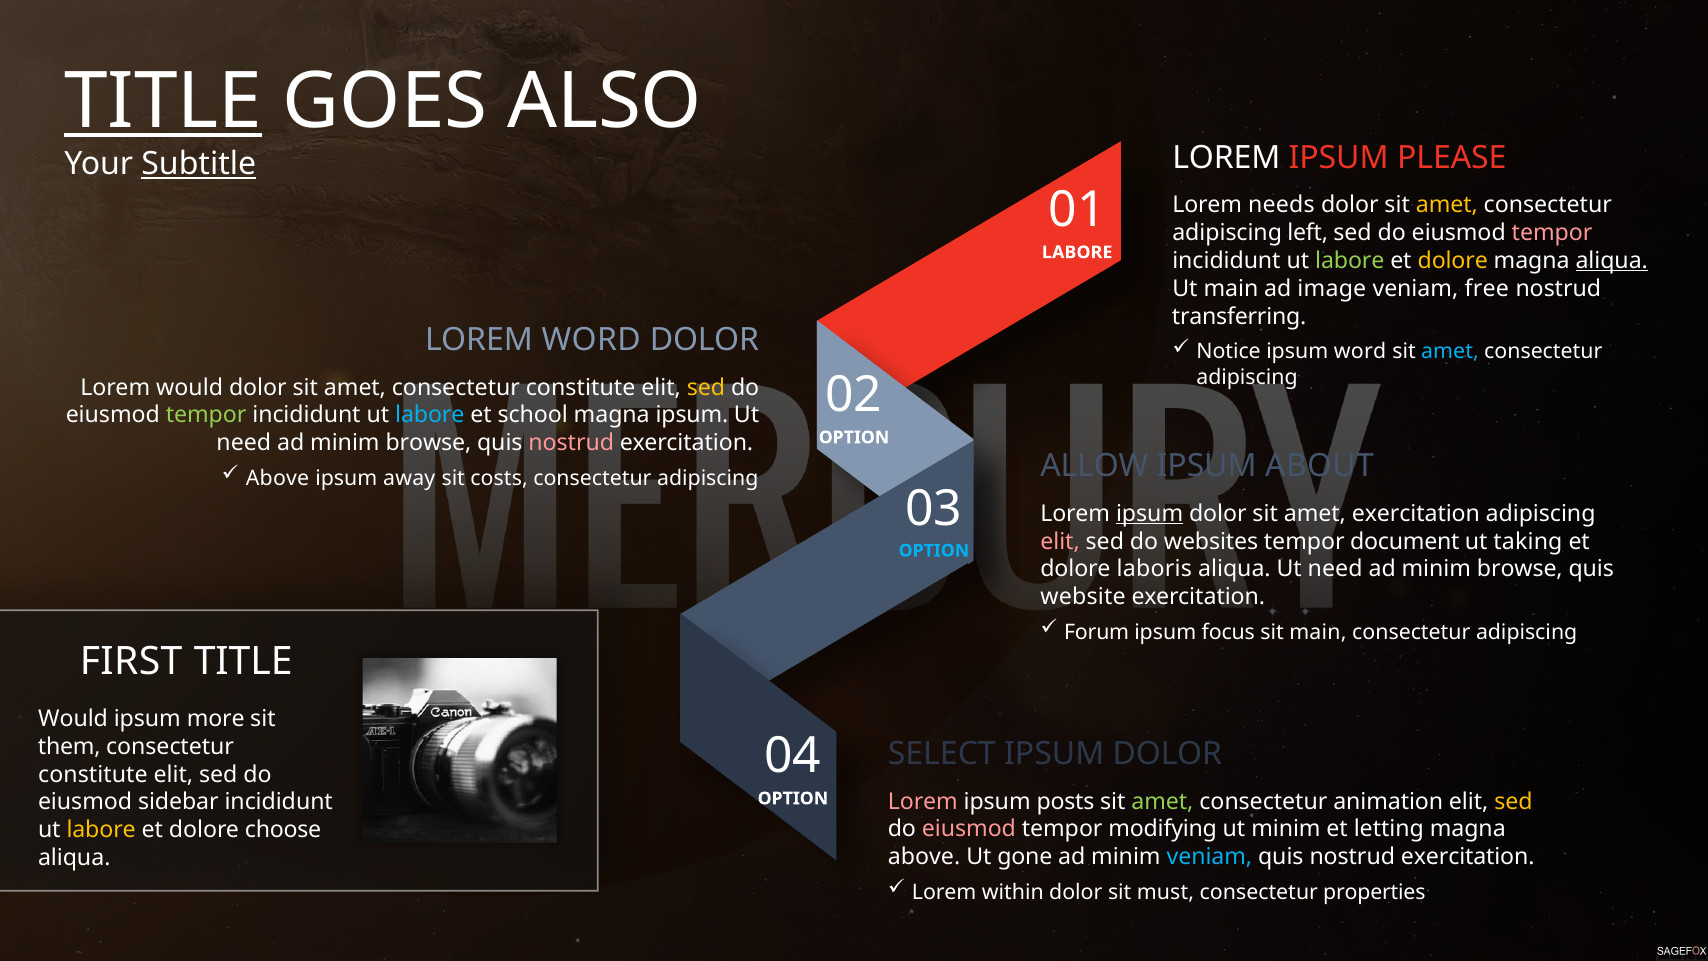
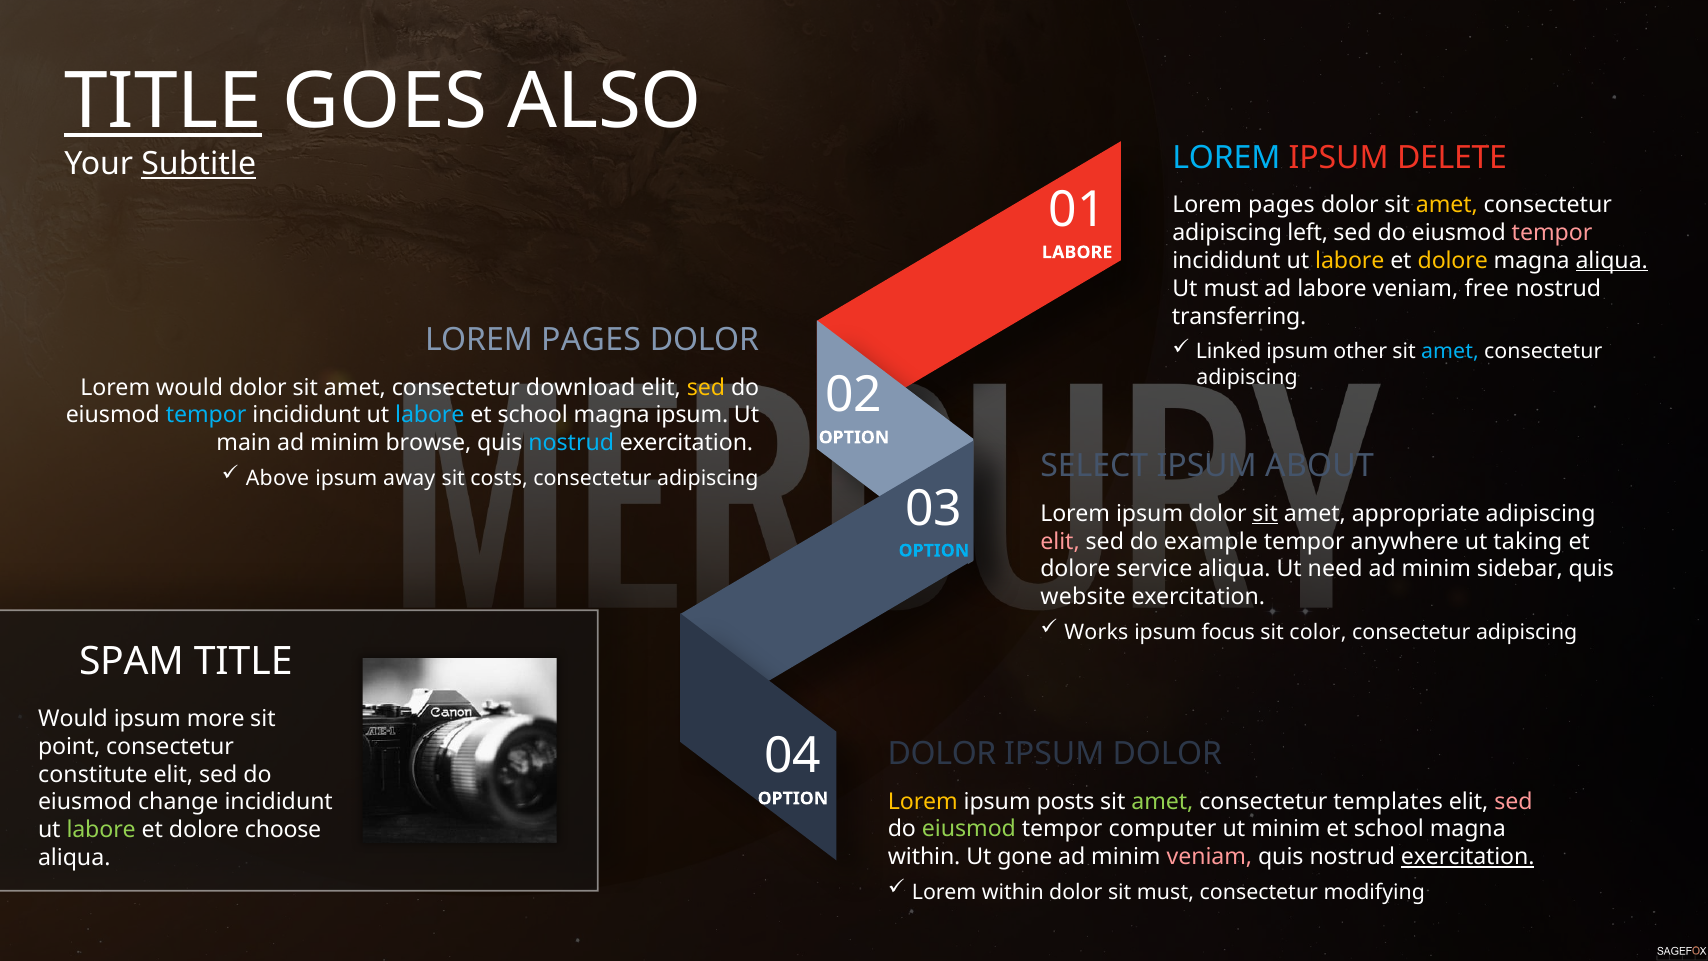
LOREM colour: white -> light blue (1226, 158)
PLEASE: PLEASE -> DELETE (1452, 158)
needs: needs -> pages (1281, 205)
labore colour: light green -> yellow (1350, 261)
Ut main: main -> must (1231, 289)
ad image: image -> labore (1332, 289)
WORD: WORD -> PAGES (591, 340)
Notice: Notice -> Linked (1229, 351)
ipsum word: word -> other (1360, 351)
amet consectetur constitute: constitute -> download (581, 387)
tempor colour: light green -> light blue (206, 415)
need: need -> main (244, 443)
nostrud colour: pink -> light blue (571, 443)
ALLOW: ALLOW -> SELECT (1094, 466)
ipsum underline: present -> none (1150, 513)
sit underline: none -> present (1265, 513)
amet exercitation: exercitation -> appropriate (1416, 513)
websites: websites -> example (1211, 541)
document: document -> anywhere (1405, 541)
laboris: laboris -> service (1154, 569)
browse: browse -> sidebar (1520, 569)
Forum: Forum -> Works (1096, 632)
sit main: main -> color (1318, 632)
FIRST: FIRST -> SPAM (131, 661)
them: them -> point (69, 746)
SELECT: SELECT -> DOLOR (942, 754)
Lorem colour: pink -> yellow (923, 801)
animation: animation -> templates (1388, 801)
sed colour: yellow -> pink (1514, 801)
sidebar: sidebar -> change (178, 802)
eiusmod colour: pink -> light green (969, 829)
modifying: modifying -> computer (1162, 829)
letting: letting -> school (1389, 829)
labore colour: yellow -> light green (101, 830)
above: above -> within (924, 857)
veniam colour: light blue -> pink (1209, 857)
exercitation underline: none -> present (1468, 857)
properties: properties -> modifying (1374, 892)
